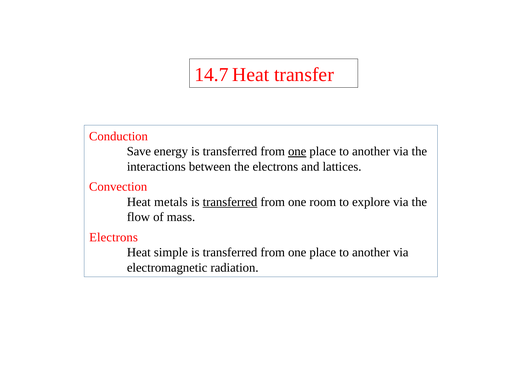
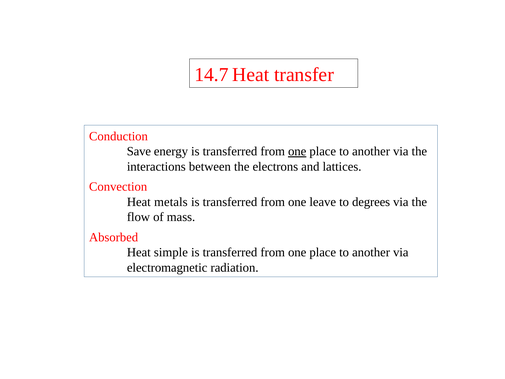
transferred underline: present -> none (230, 202)
room: room -> leave (323, 202)
explore: explore -> degrees (371, 202)
Electrons: Electrons -> Absorbed (114, 237)
